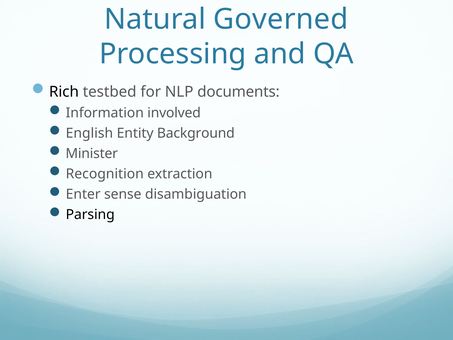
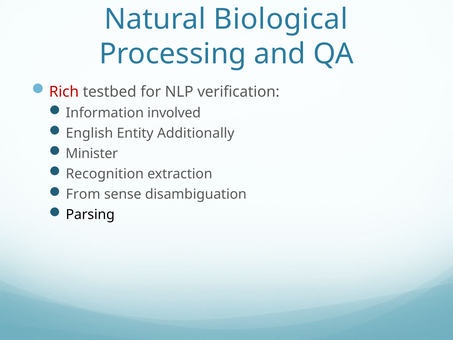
Governed: Governed -> Biological (281, 19)
Rich colour: black -> red (64, 92)
documents: documents -> verification (238, 92)
Background: Background -> Additionally (196, 133)
Enter: Enter -> From (83, 194)
